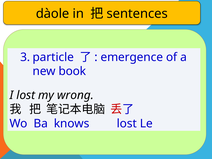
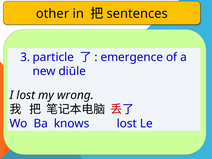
dàole: dàole -> other (53, 14)
book: book -> diūle (72, 71)
